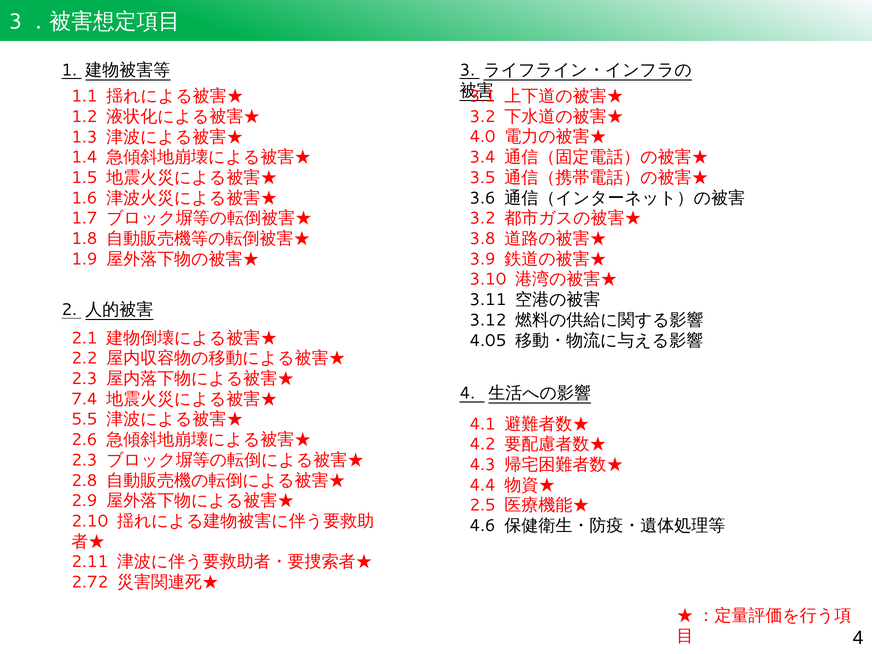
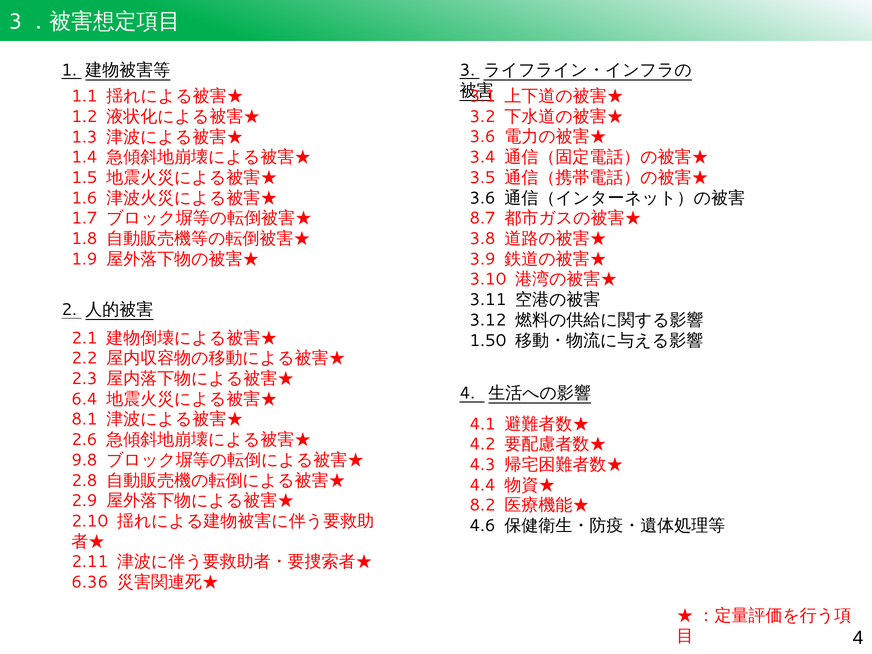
4.0: 4.0 -> 3.6 (483, 137)
3.2: 3.2 -> 8.7 (483, 218)
4.05: 4.05 -> 1.50 (488, 340)
7.4: 7.4 -> 6.4 (84, 399)
5.5: 5.5 -> 8.1 (84, 419)
2.3: 2.3 -> 9.8 (84, 460)
2.5: 2.5 -> 8.2 (483, 505)
2.72: 2.72 -> 6.36 (90, 582)
